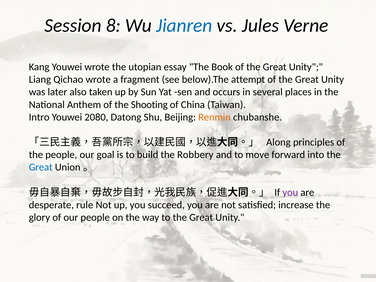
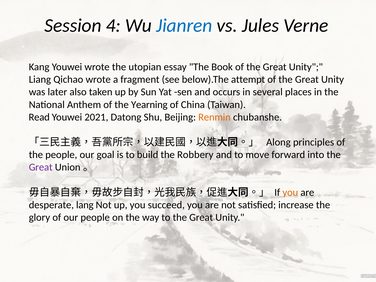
8: 8 -> 4 (113, 26)
Shooting: Shooting -> Yearning (149, 105)
Intro: Intro -> Read (39, 117)
2080: 2080 -> 2021 (96, 117)
Great colour: blue -> purple (41, 167)
you colour: purple -> orange (290, 192)
rule: rule -> lang (85, 205)
